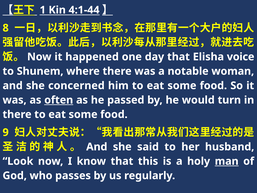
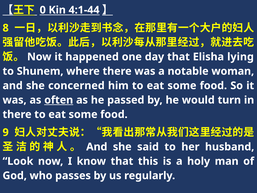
1: 1 -> 0 (43, 10)
voice: voice -> lying (240, 57)
man underline: present -> none (227, 161)
